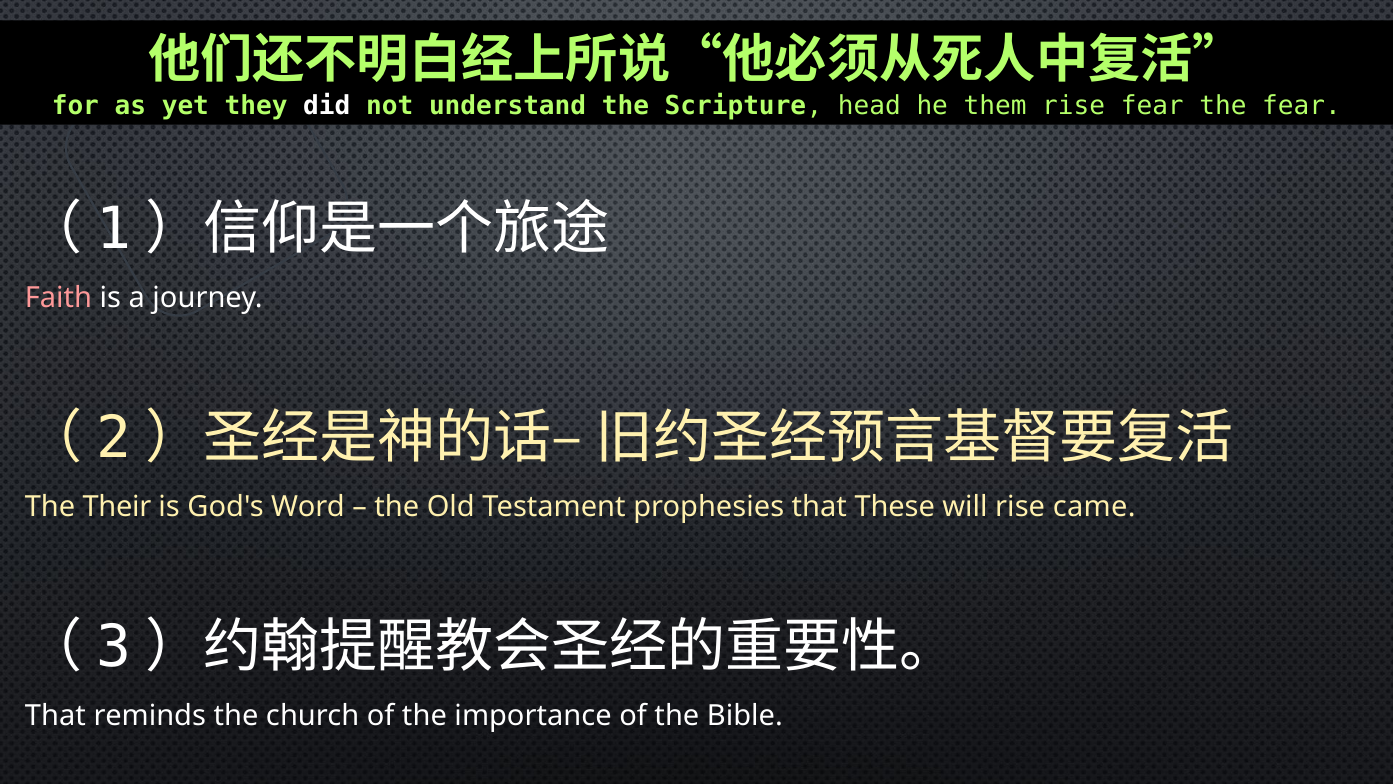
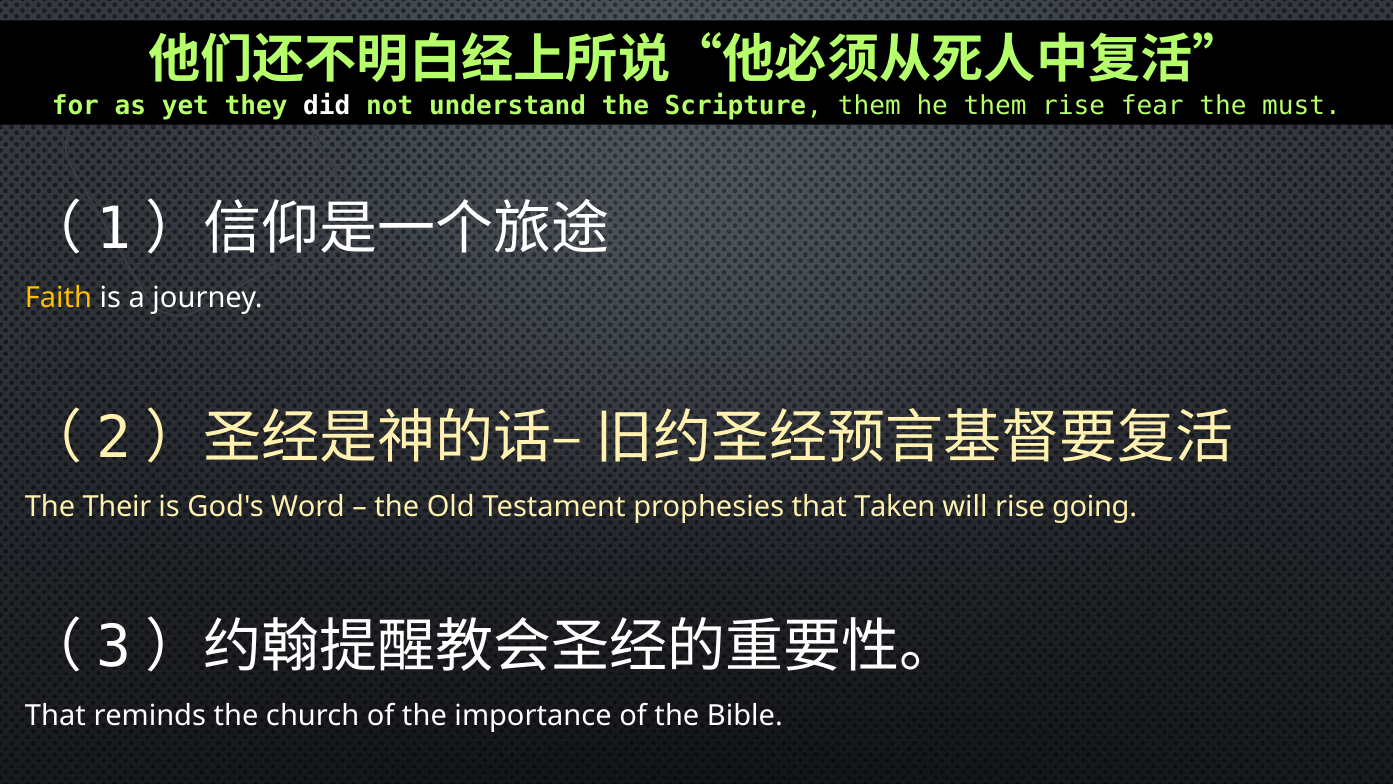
Scripture head: head -> them (869, 106)
the fear: fear -> must (1301, 106)
Faith colour: pink -> yellow (58, 297)
These: These -> Taken (895, 506)
came: came -> going (1095, 506)
